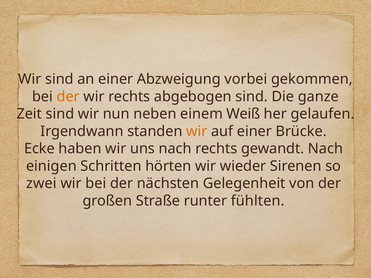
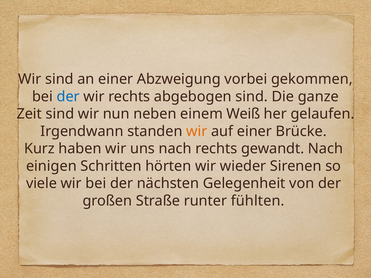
der colour: orange -> blue (68, 97)
Ecke: Ecke -> Kurz (39, 149)
zwei: zwei -> viele (41, 184)
